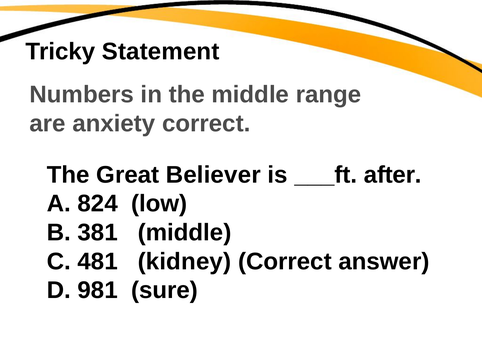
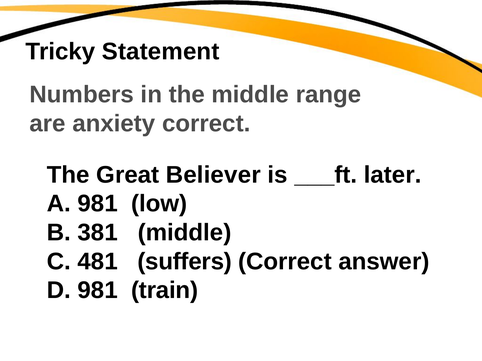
after: after -> later (393, 175)
A 824: 824 -> 981 (98, 204)
kidney: kidney -> suffers (185, 262)
sure: sure -> train (165, 291)
